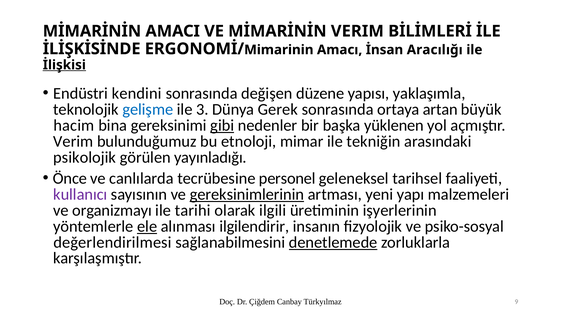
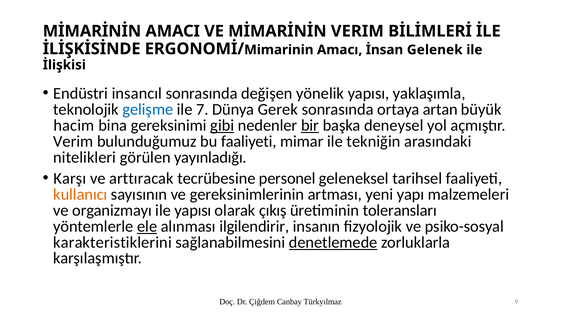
Aracılığı: Aracılığı -> Gelenek (435, 50)
İlişkisi underline: present -> none (64, 65)
kendini: kendini -> insancıl (137, 93)
düzene: düzene -> yönelik (320, 93)
3: 3 -> 7 (202, 109)
bir underline: none -> present (310, 125)
yüklenen: yüklenen -> deneysel (394, 125)
bu etnoloji: etnoloji -> faaliyeti (249, 141)
psikolojik: psikolojik -> nitelikleri (85, 157)
Önce: Önce -> Karşı (70, 178)
canlılarda: canlılarda -> arttıracak (141, 178)
kullanıcı colour: purple -> orange (80, 194)
gereksinimlerinin underline: present -> none (247, 194)
ile tarihi: tarihi -> yapısı (193, 210)
ilgili: ilgili -> çıkış (273, 210)
işyerlerinin: işyerlerinin -> toleransları (400, 210)
değerlendirilmesi: değerlendirilmesi -> karakteristiklerini (113, 242)
